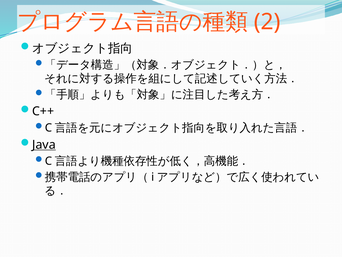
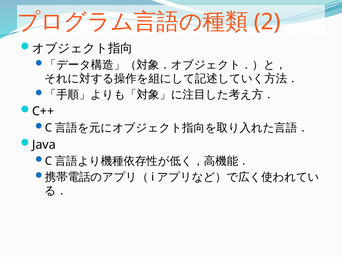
Java underline: present -> none (44, 144)
